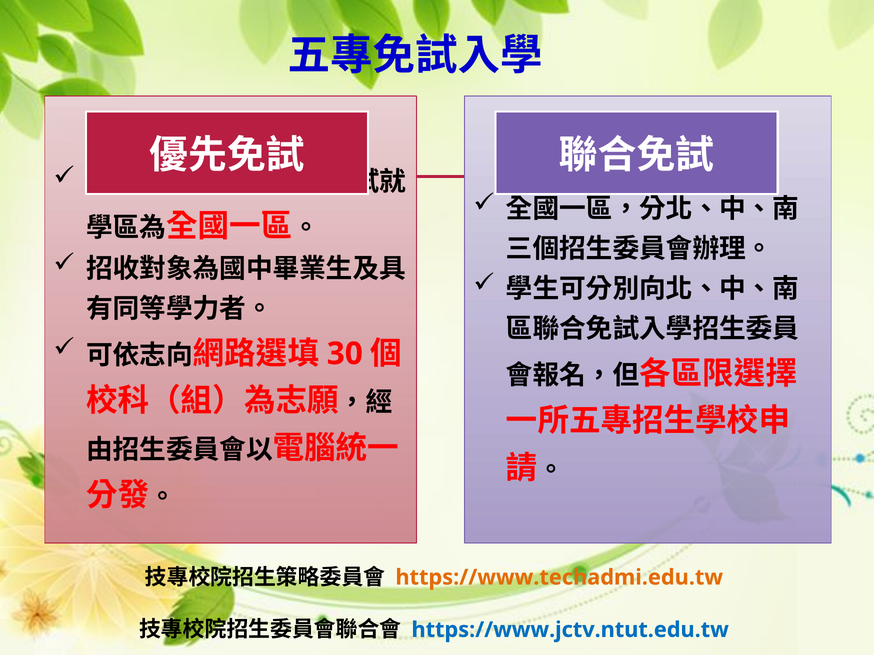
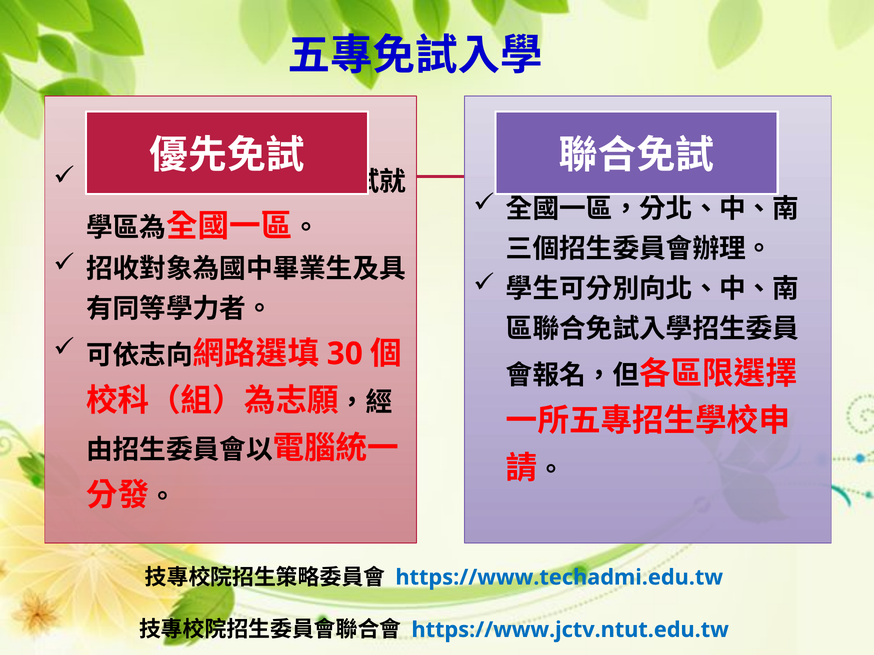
https://www.techadmi.edu.tw colour: orange -> blue (559, 578)
